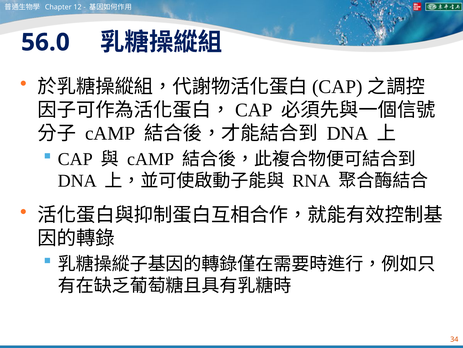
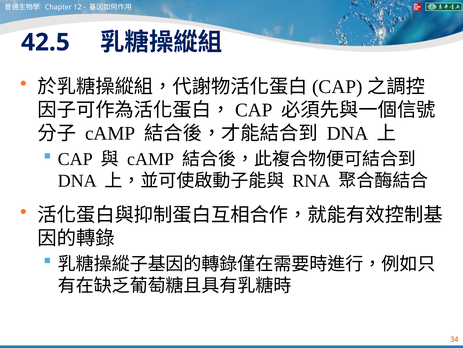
56.0: 56.0 -> 42.5 (45, 42)
